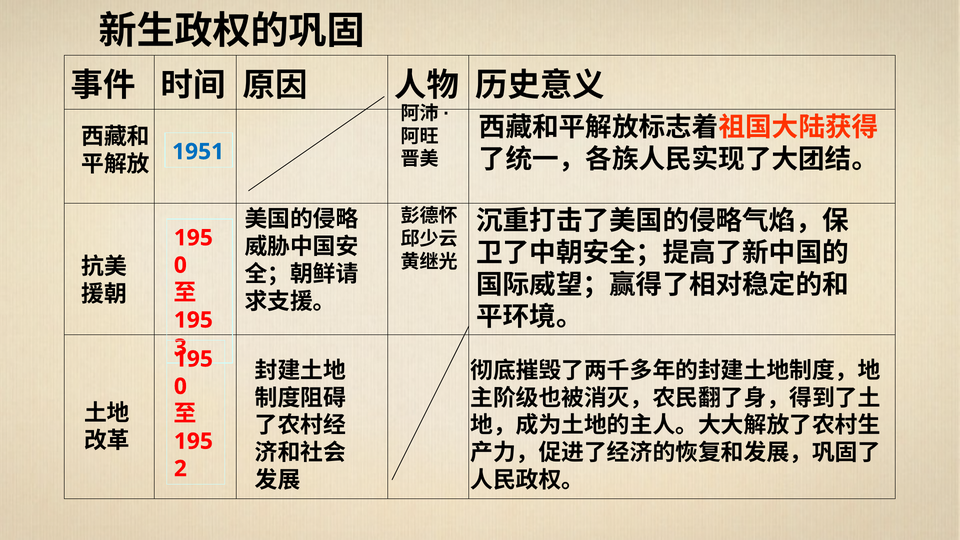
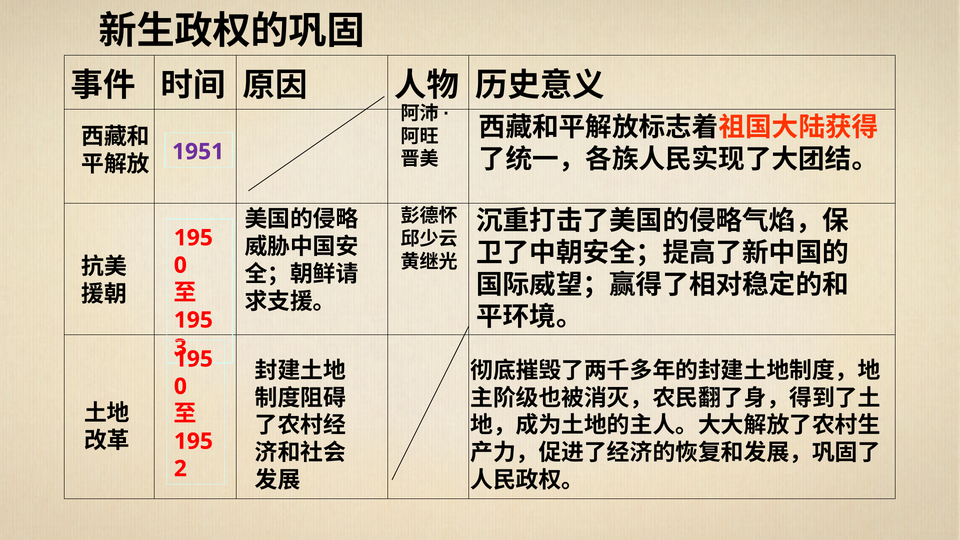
1951 colour: blue -> purple (198, 152)
